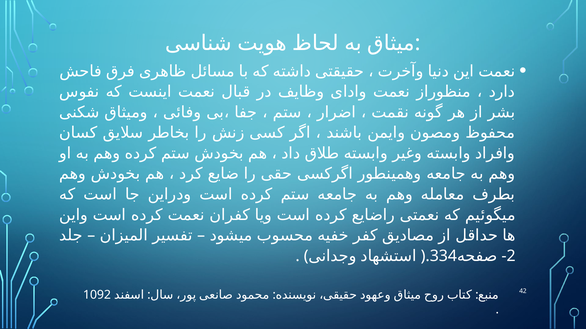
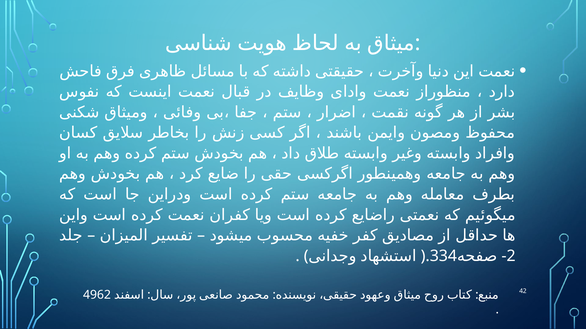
1092: 1092 -> 4962 (97, 295)
